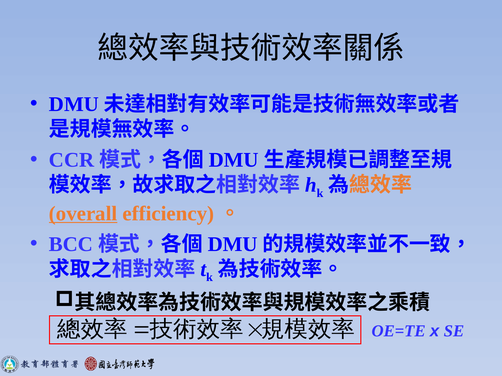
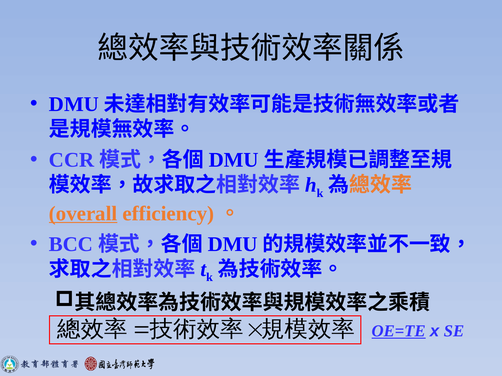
OE=TE underline: none -> present (399, 331)
